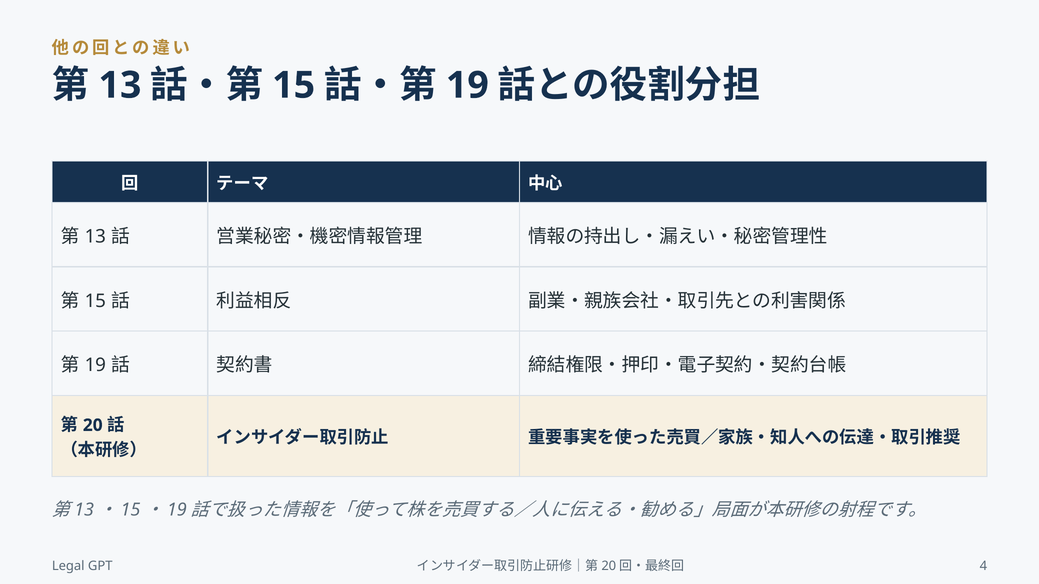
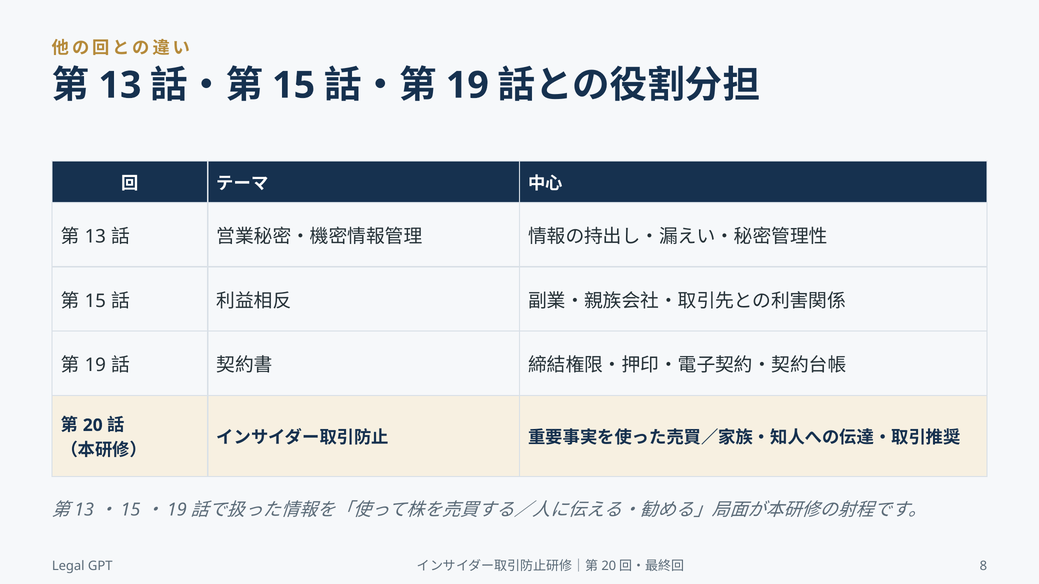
4: 4 -> 8 (983, 567)
